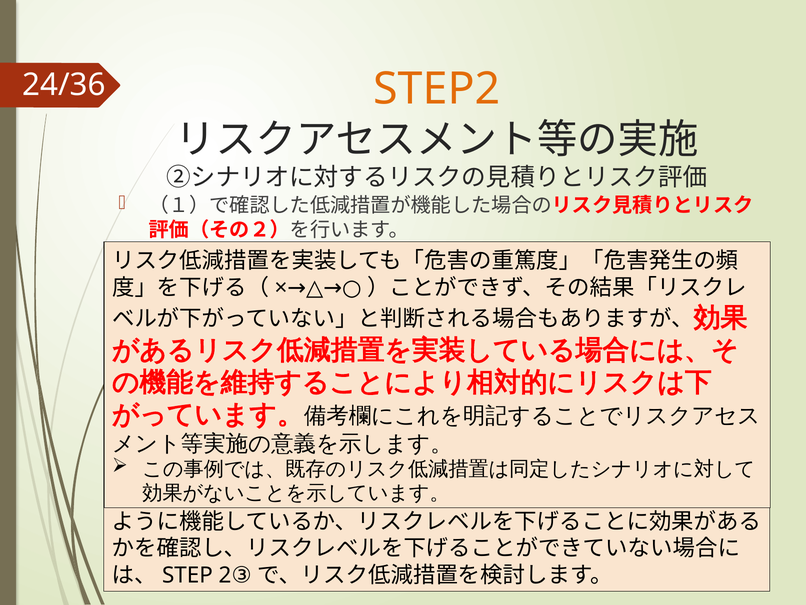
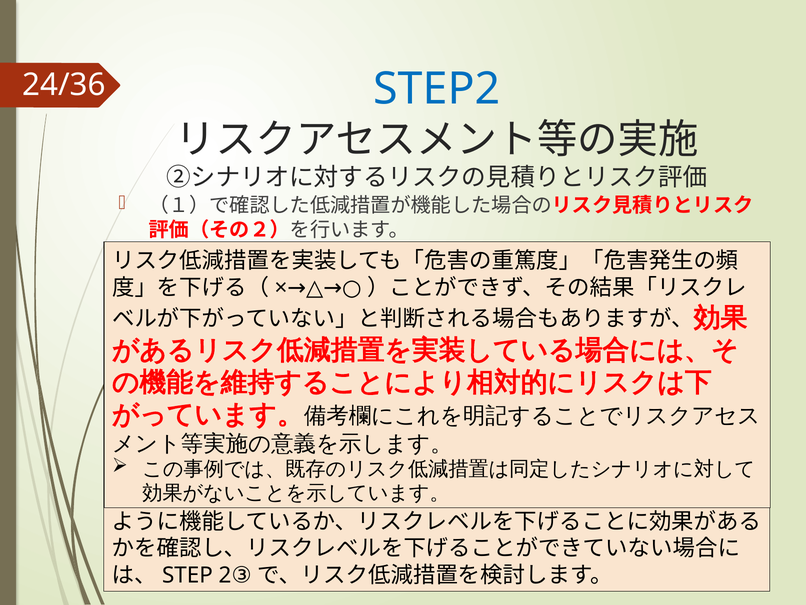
STEP2 colour: orange -> blue (437, 89)
